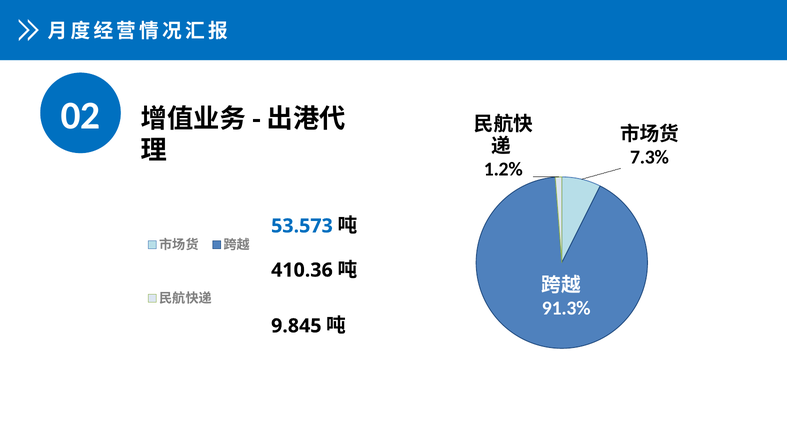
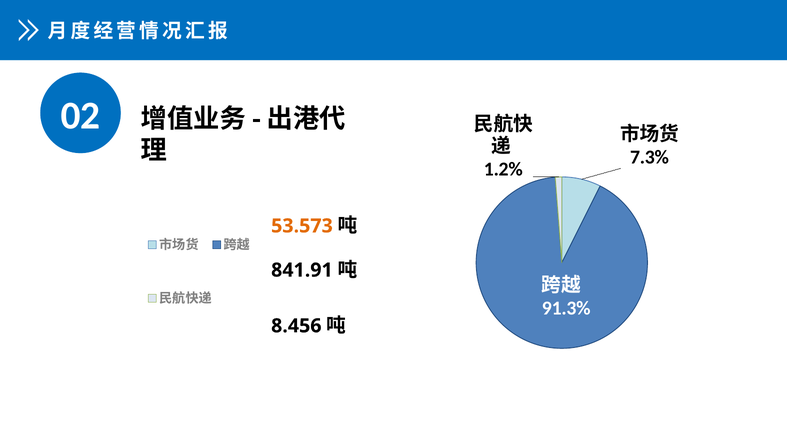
53.573 colour: blue -> orange (302, 226)
410.36: 410.36 -> 841.91 (302, 270)
9.845: 9.845 -> 8.456 (296, 326)
